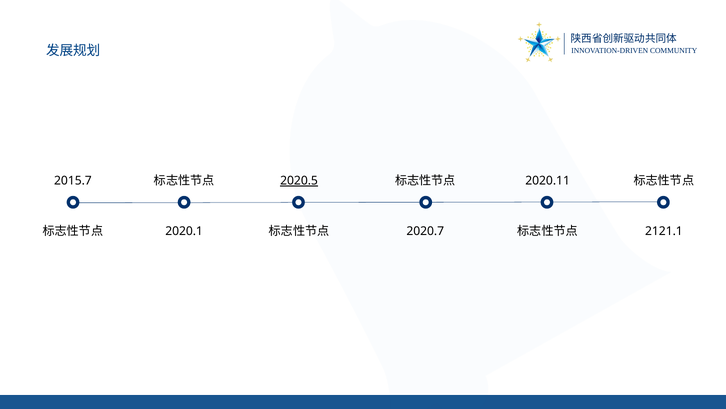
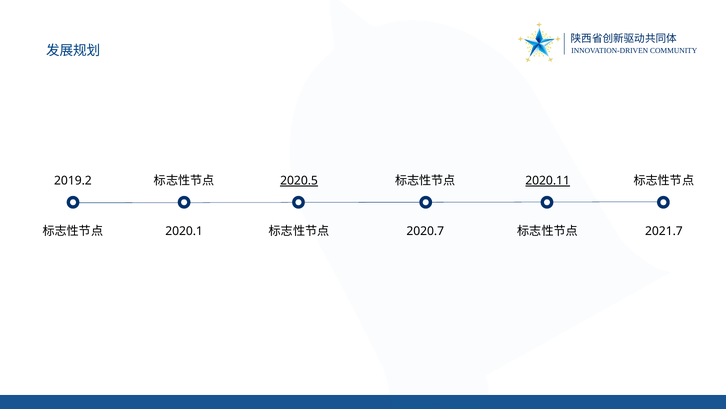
2015.7: 2015.7 -> 2019.2 (73, 180)
2020.11 underline: none -> present (548, 180)
2121.1: 2121.1 -> 2021.7 (664, 231)
